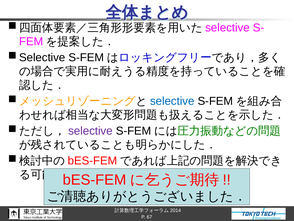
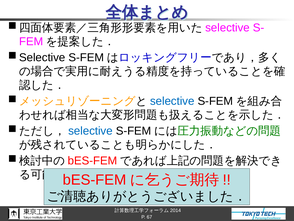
selective colour: purple -> blue (90, 131)
